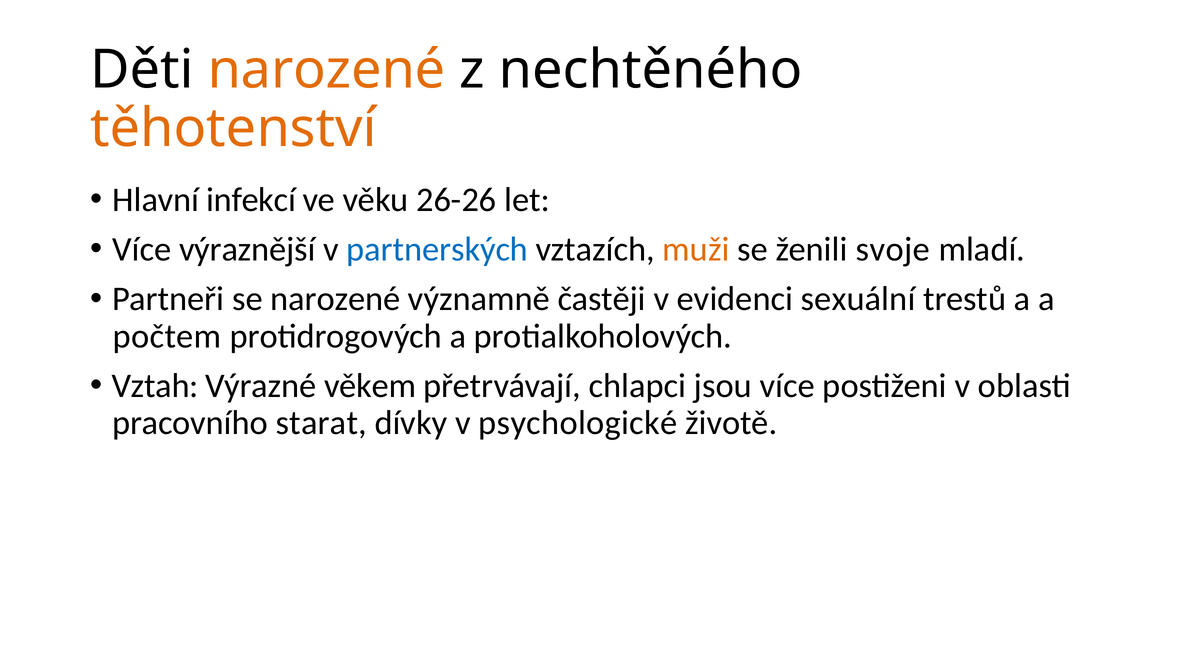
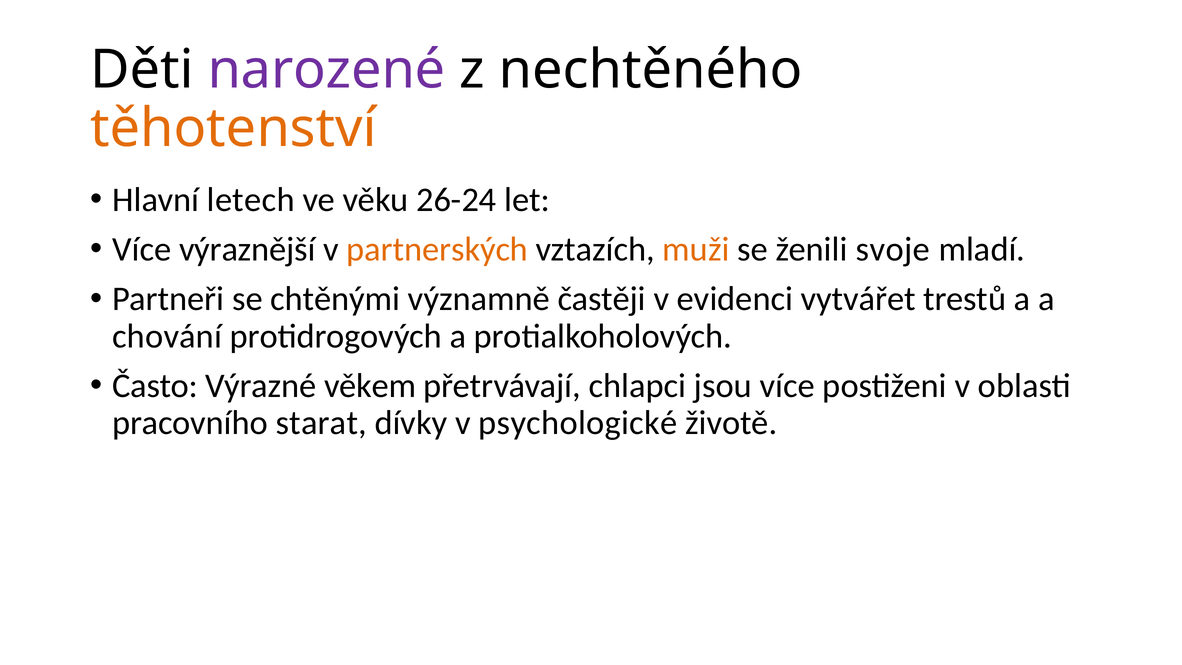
narozené colour: orange -> purple (327, 70)
infekcí: infekcí -> letech (251, 200)
26-26: 26-26 -> 26-24 (456, 200)
partnerských colour: blue -> orange (437, 249)
se narozené: narozené -> chtěnými (335, 299)
sexuální: sexuální -> vytvářet (858, 299)
počtem: počtem -> chování (167, 336)
Vztah: Vztah -> Často (155, 386)
